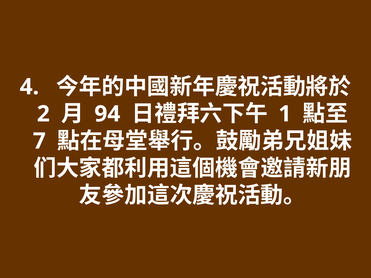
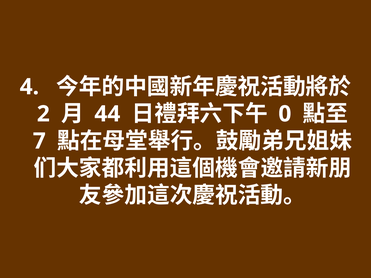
94: 94 -> 44 (107, 114)
1: 1 -> 0 (285, 114)
